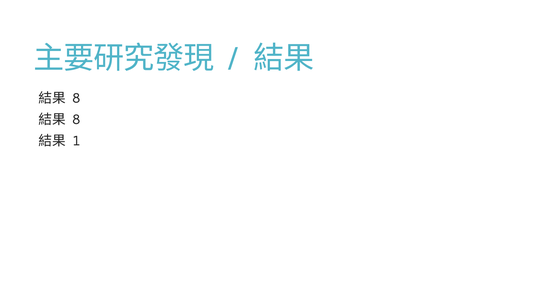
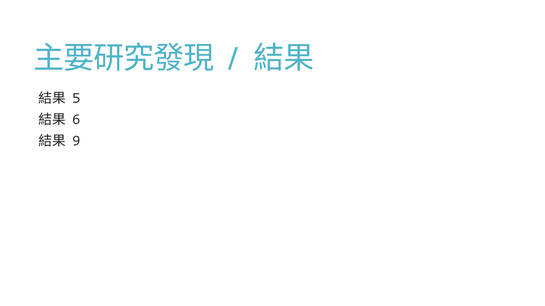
8: 8 -> 5 (76, 99)
8: 8 -> 6 (76, 120)
1: 1 -> 9 (76, 141)
